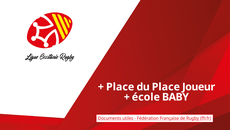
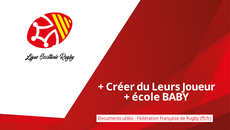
Place: Place -> Créer (120, 86)
du Place: Place -> Leurs (166, 86)
